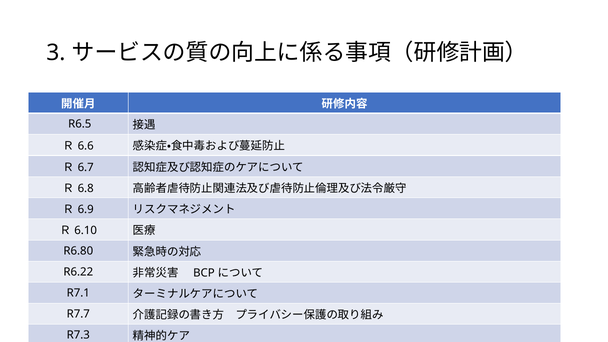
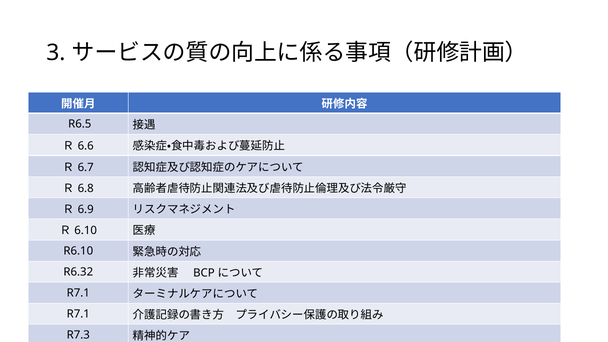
R6.80: R6.80 -> R6.10 (78, 251)
R6.22: R6.22 -> R6.32 (78, 272)
R7.7: R7.7 -> R7.1 (78, 314)
